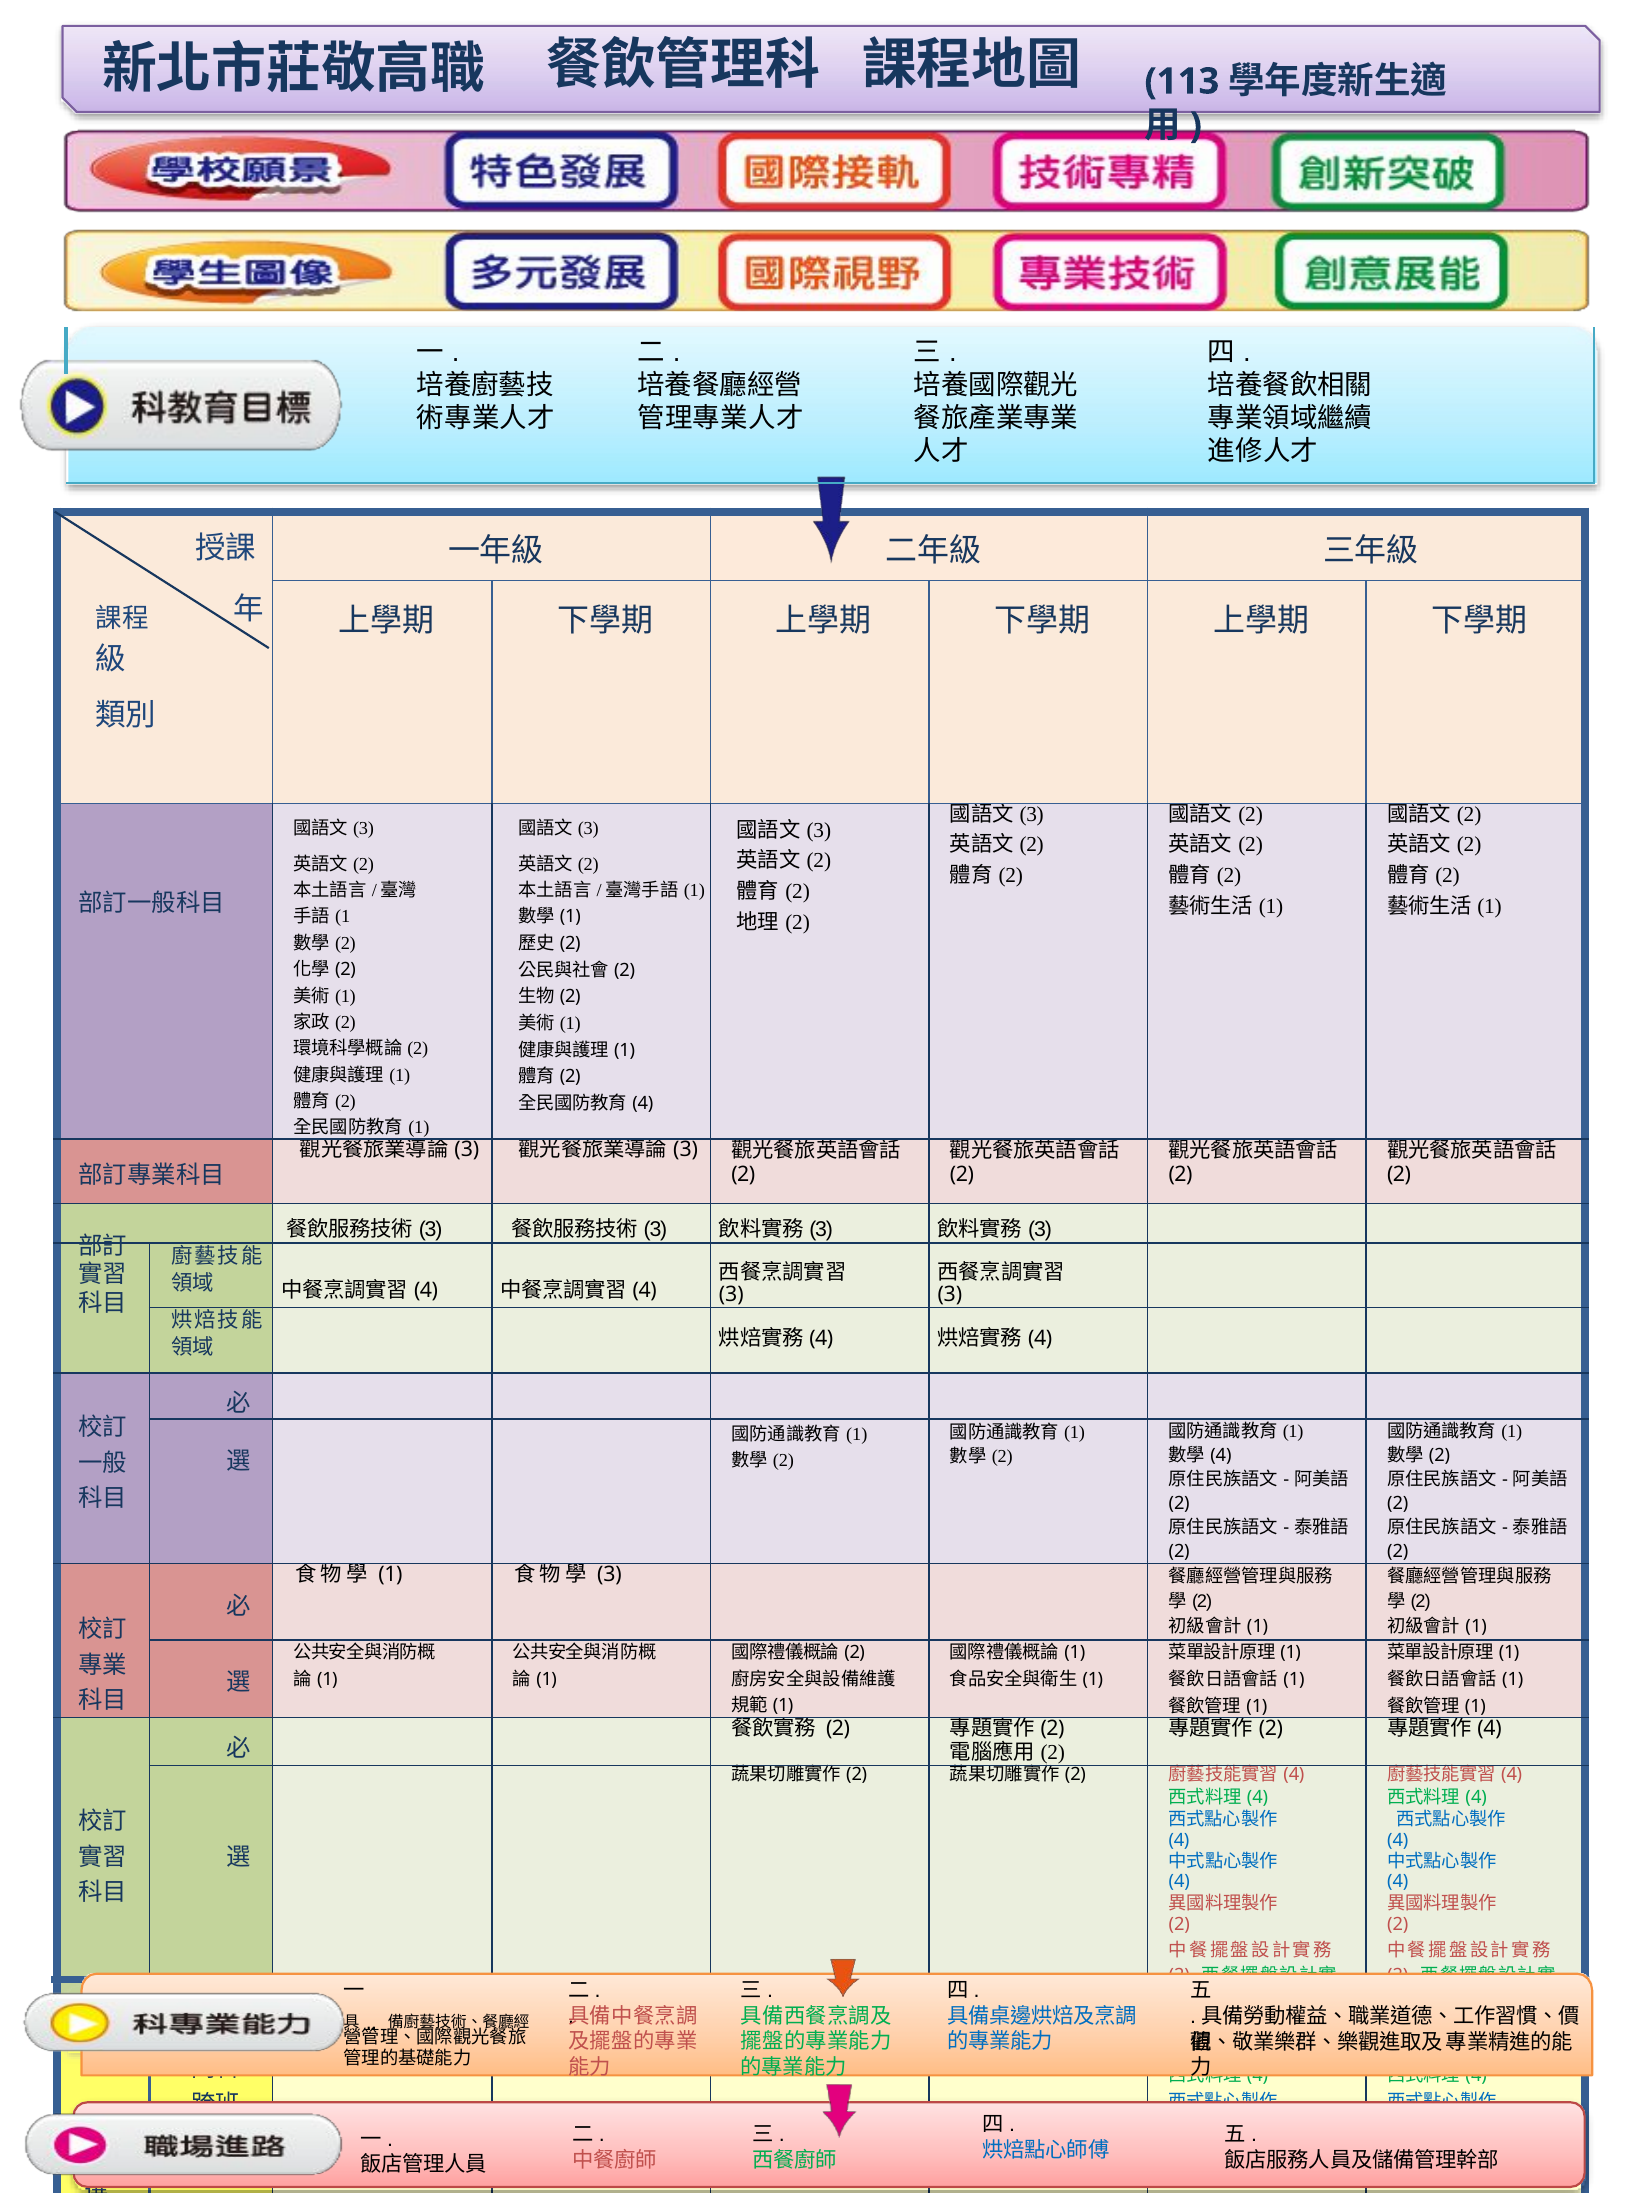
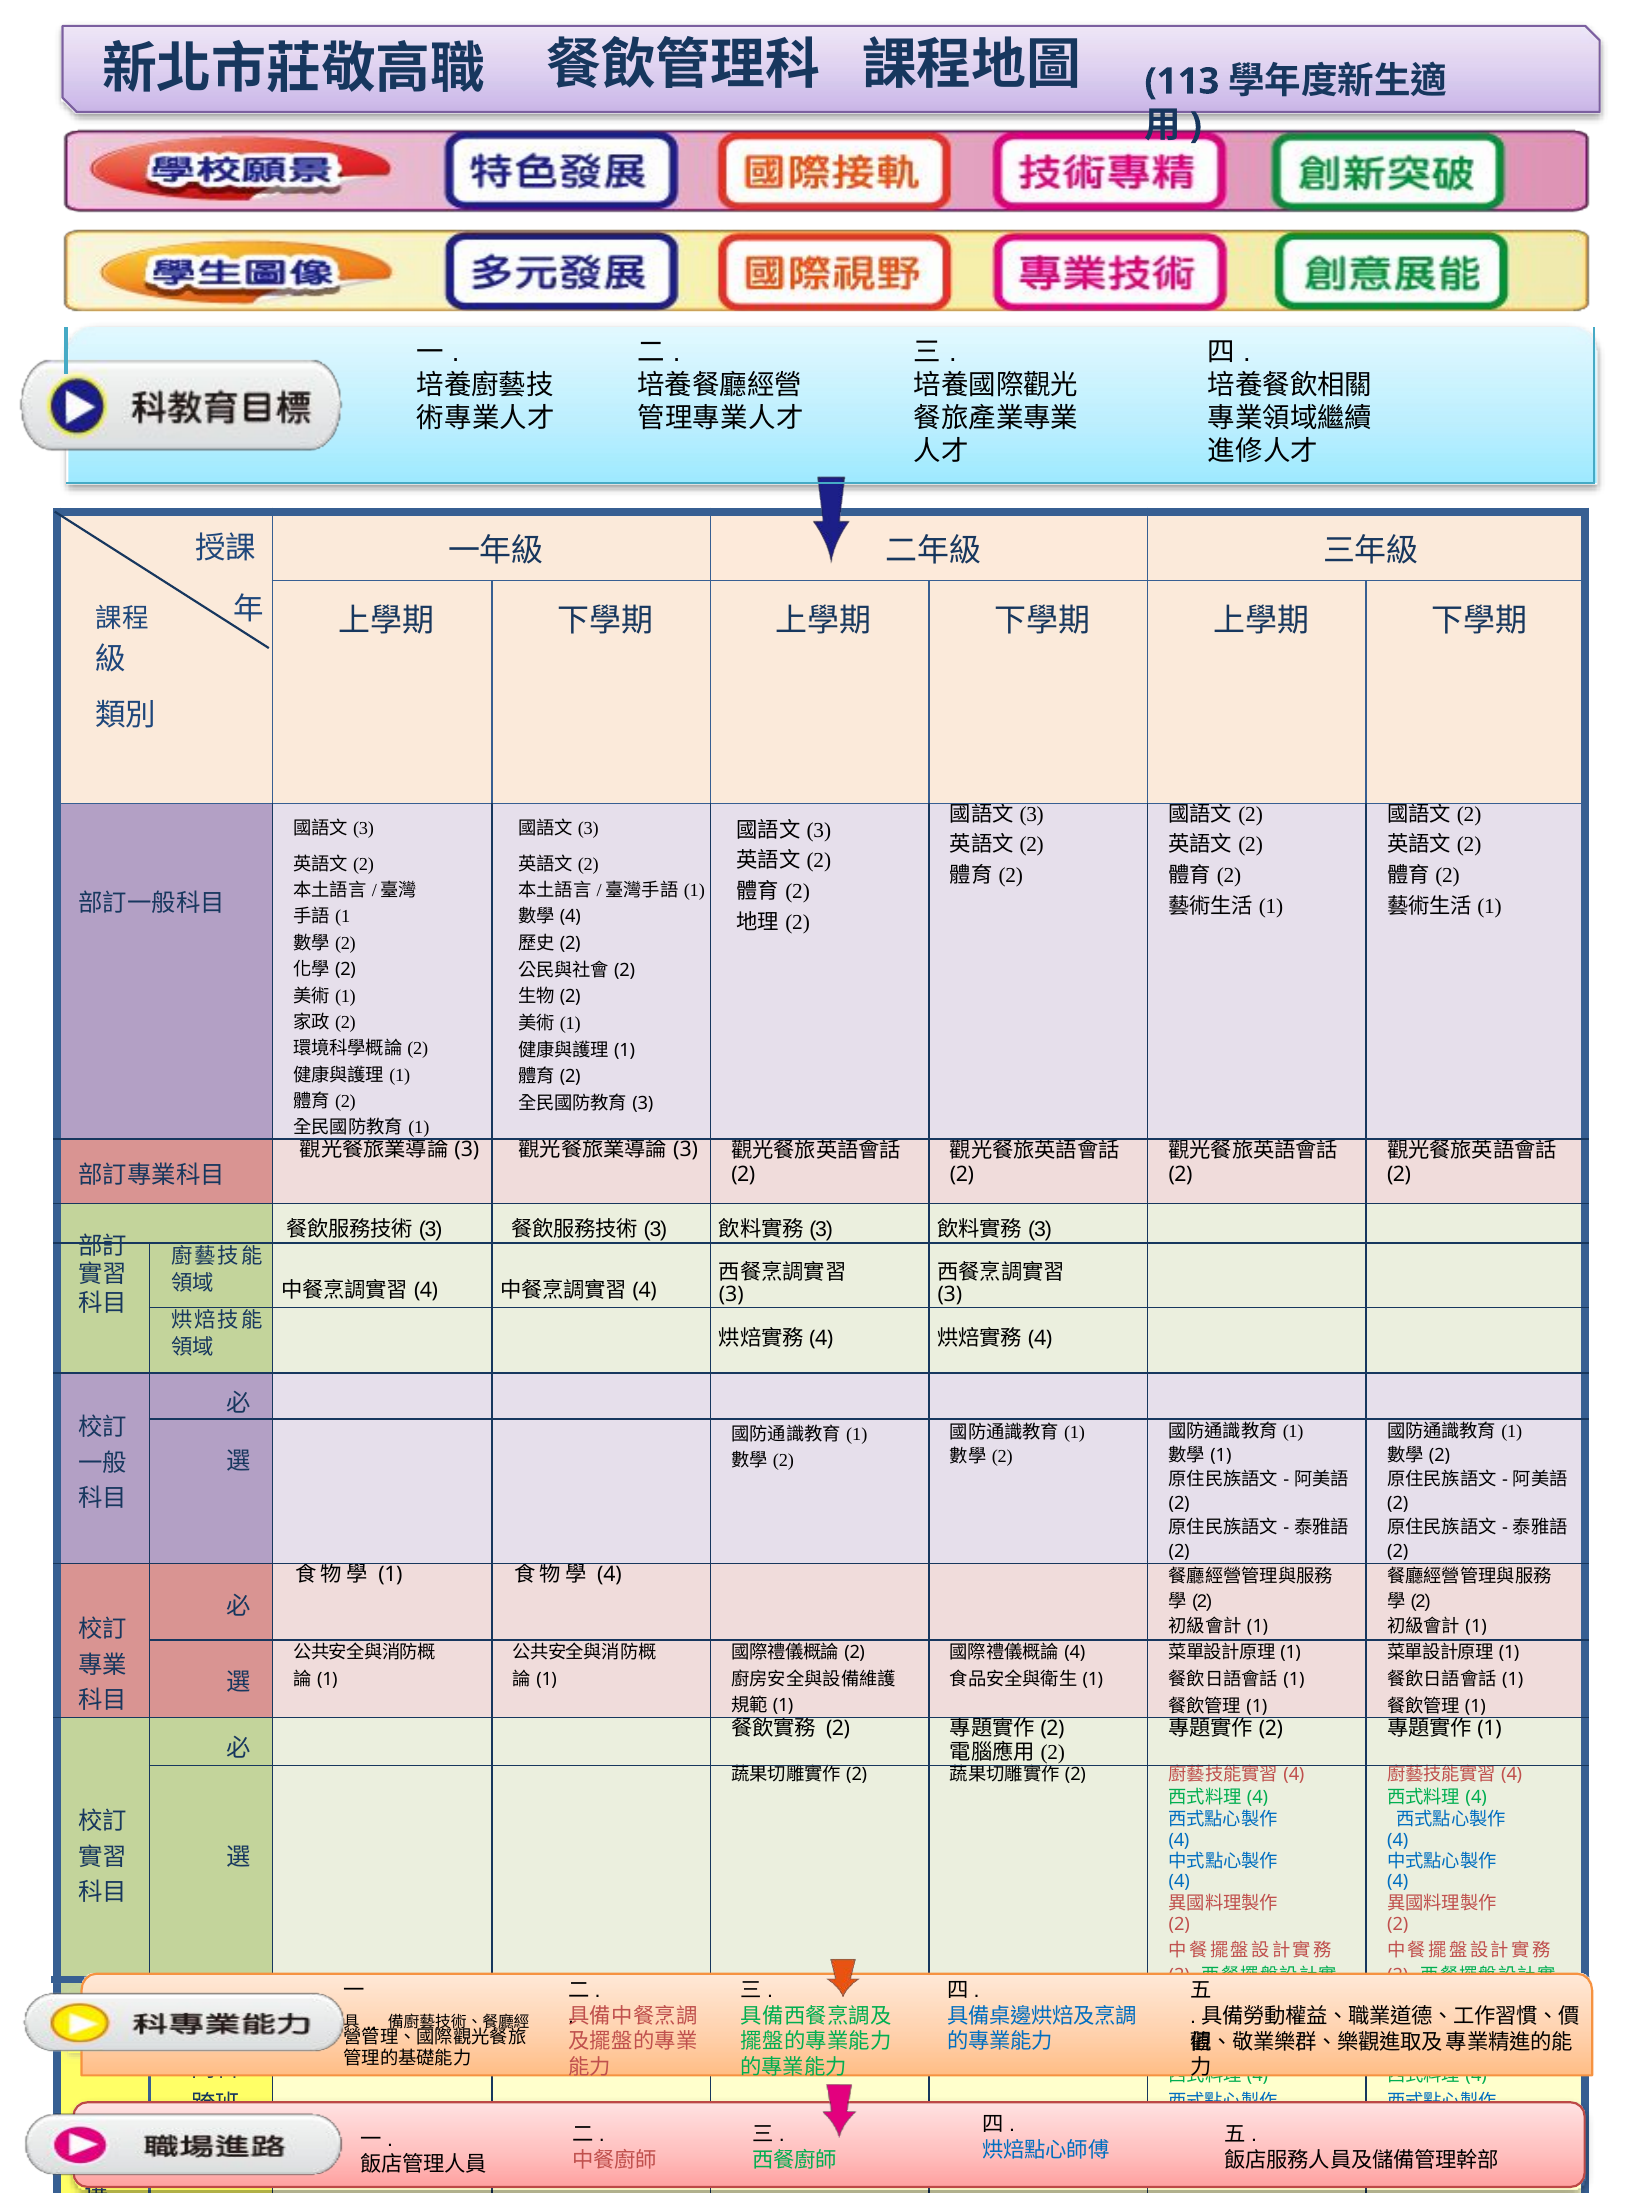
1: 1 -> 4 (570, 917)
4: 4 -> 3 (643, 1104)
4: 4 -> 1 (1221, 1456)
3: 3 -> 4 (609, 1575)
1: 1 -> 4 (1075, 1653)
4: 4 -> 1 (1490, 1729)
